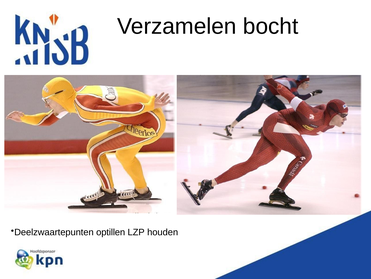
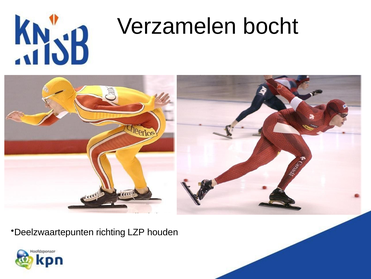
optillen: optillen -> richting (111, 232)
